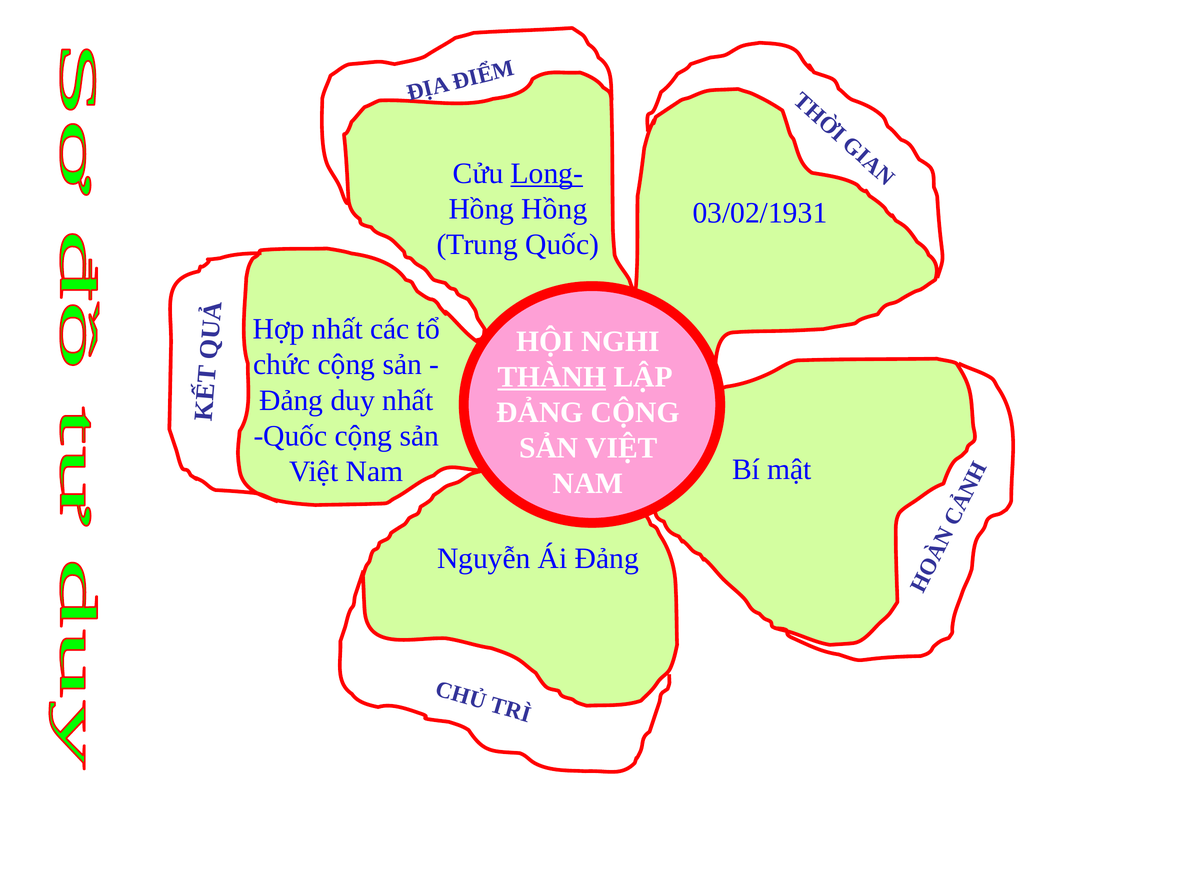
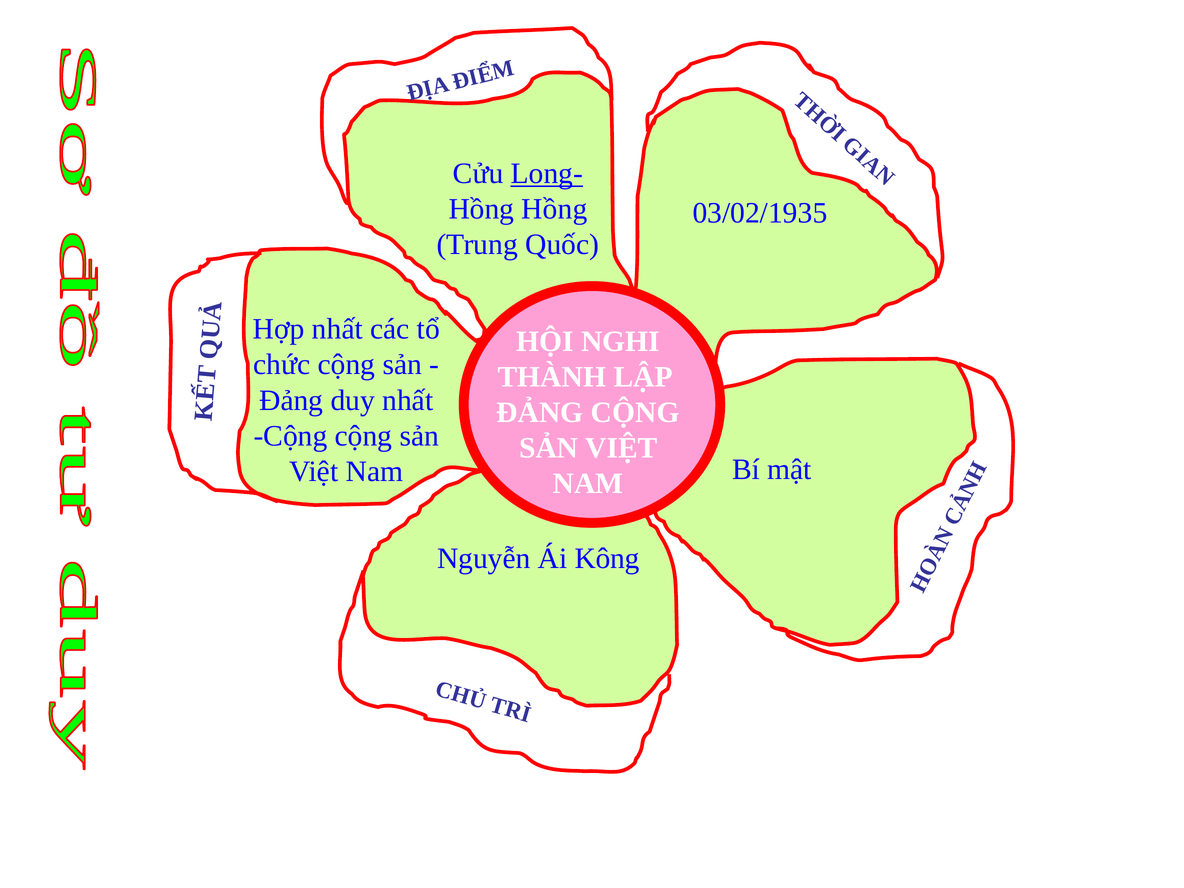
03/02/1931: 03/02/1931 -> 03/02/1935 (760, 213)
THÀNH underline: present -> none (552, 377)
Quốc: Quốc -> Cộng (290, 436)
Ái Đảng: Đảng -> Kông (607, 558)
